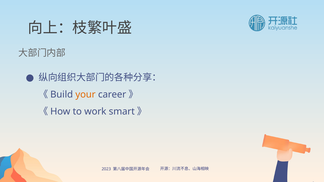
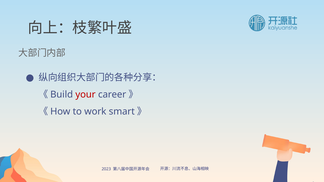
your colour: orange -> red (86, 95)
